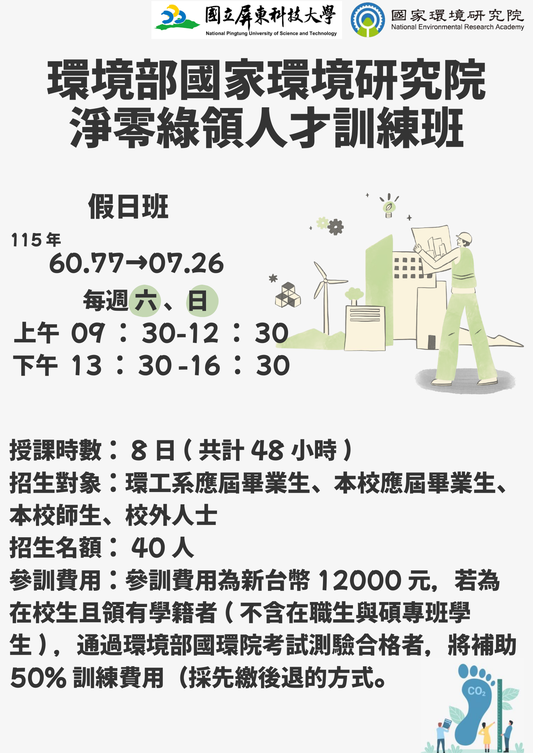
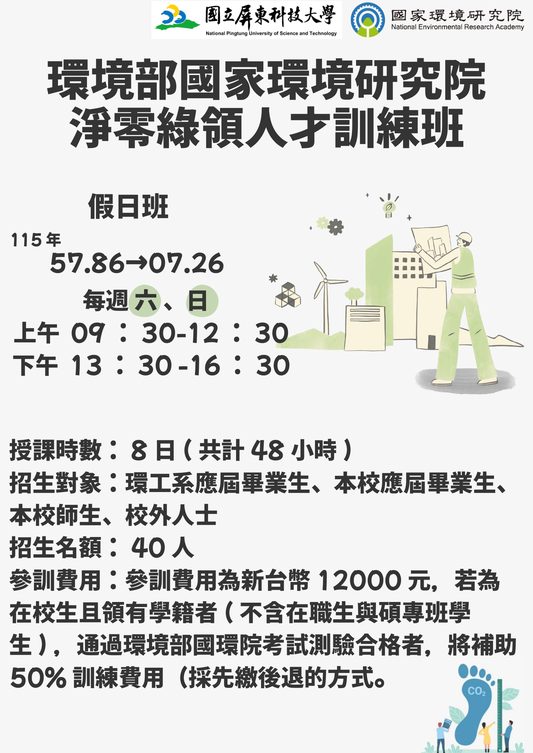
60.77→07.26: 60.77→07.26 -> 57.86→07.26 (137, 264)
